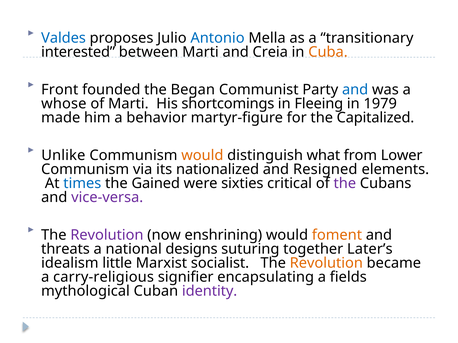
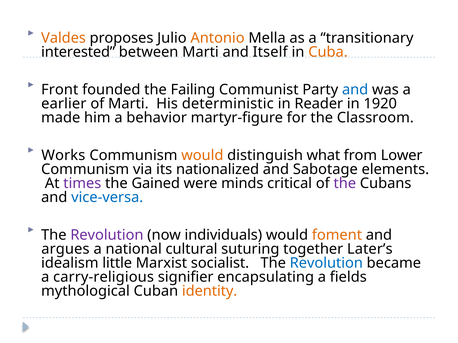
Valdes colour: blue -> orange (64, 38)
Antonio colour: blue -> orange (218, 38)
Creia: Creia -> Itself (270, 52)
Began: Began -> Failing (193, 90)
whose: whose -> earlier (64, 104)
shortcomings: shortcomings -> deterministic (228, 104)
Fleeing: Fleeing -> Reader (319, 104)
1979: 1979 -> 1920 (380, 104)
Capitalized: Capitalized -> Classroom (375, 118)
Unlike: Unlike -> Works (63, 156)
Resigned: Resigned -> Sabotage (325, 170)
times colour: blue -> purple (82, 184)
sixties: sixties -> minds (242, 184)
vice-versa colour: purple -> blue (107, 198)
enshrining: enshrining -> individuals (223, 235)
threats: threats -> argues (65, 249)
designs: designs -> cultural (191, 249)
Revolution colour: orange -> blue (326, 263)
identity colour: purple -> orange (210, 291)
